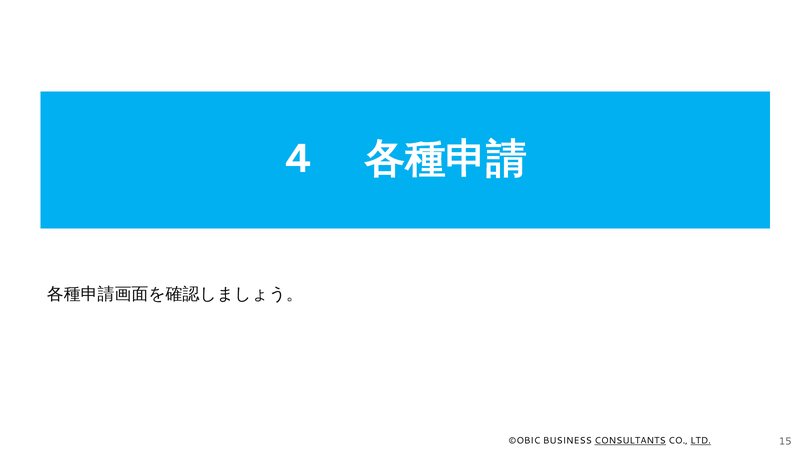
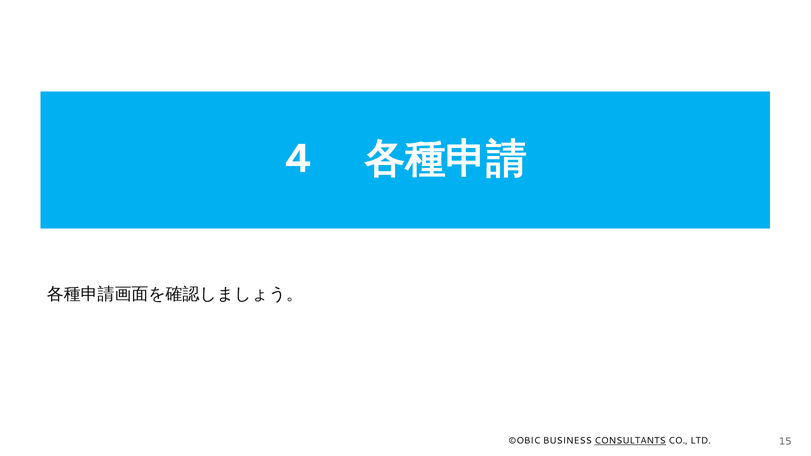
LTD underline: present -> none (701, 441)
